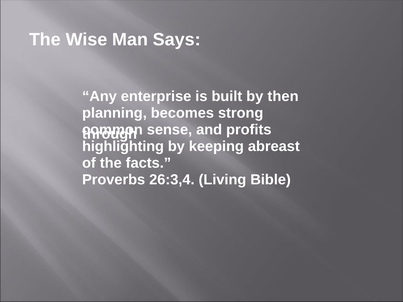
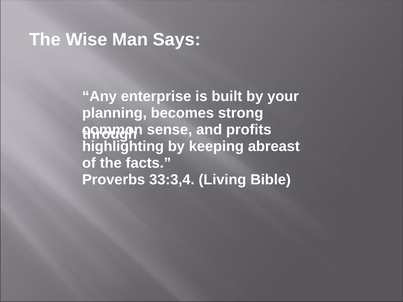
then: then -> your (283, 97)
26:3,4: 26:3,4 -> 33:3,4 (172, 180)
